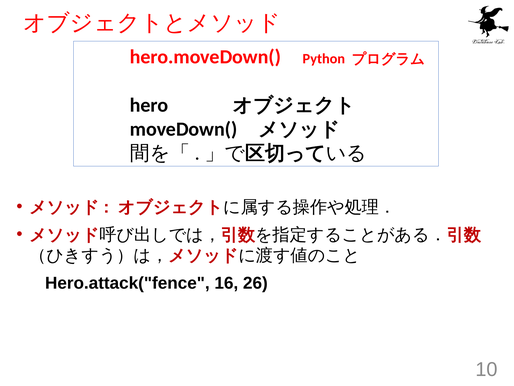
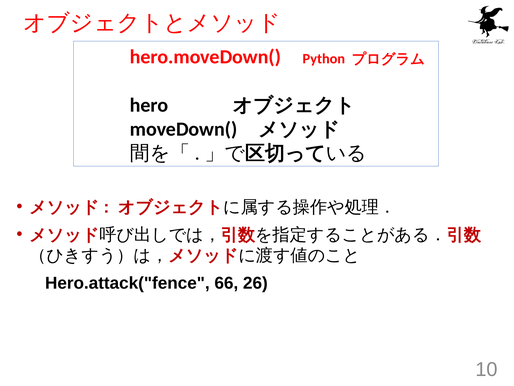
16: 16 -> 66 (226, 283)
